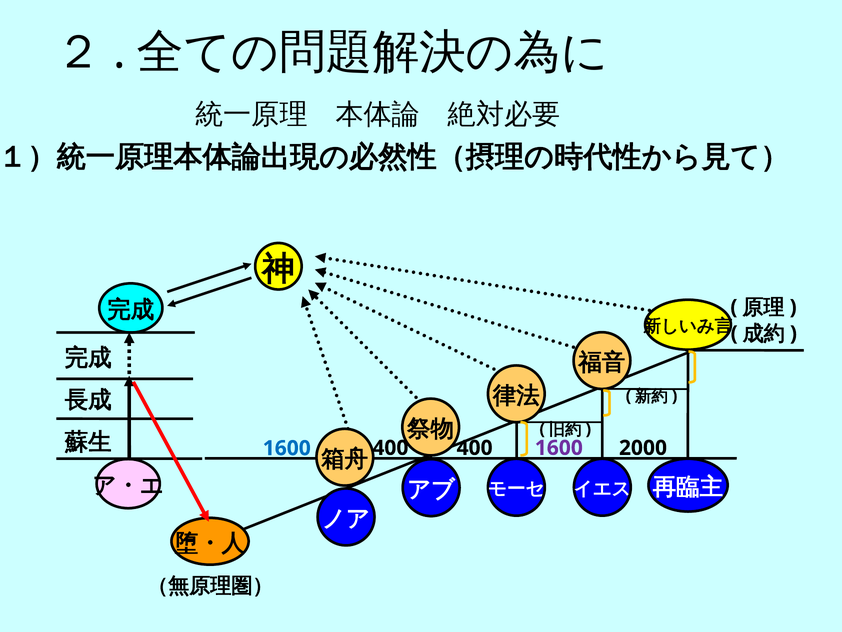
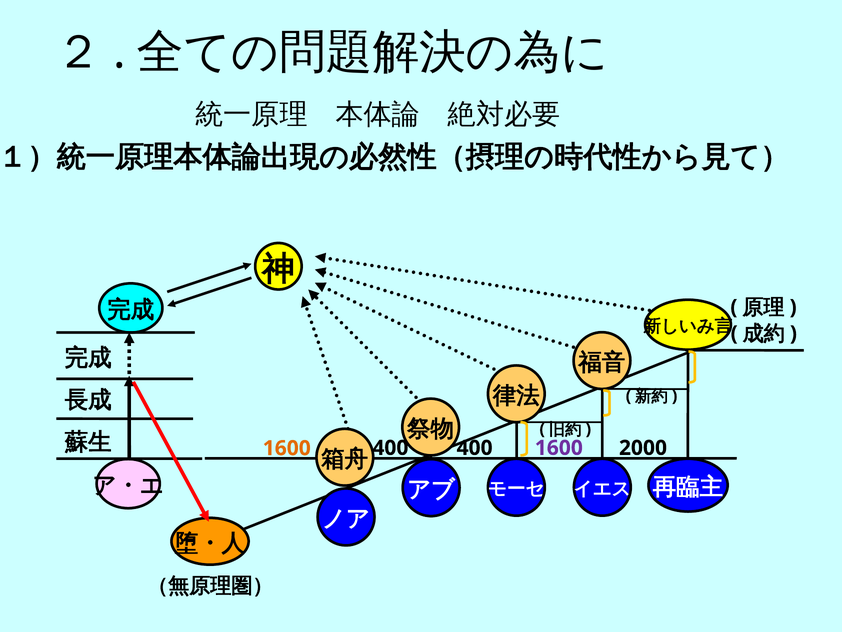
1600 colour: blue -> orange (287, 448)
